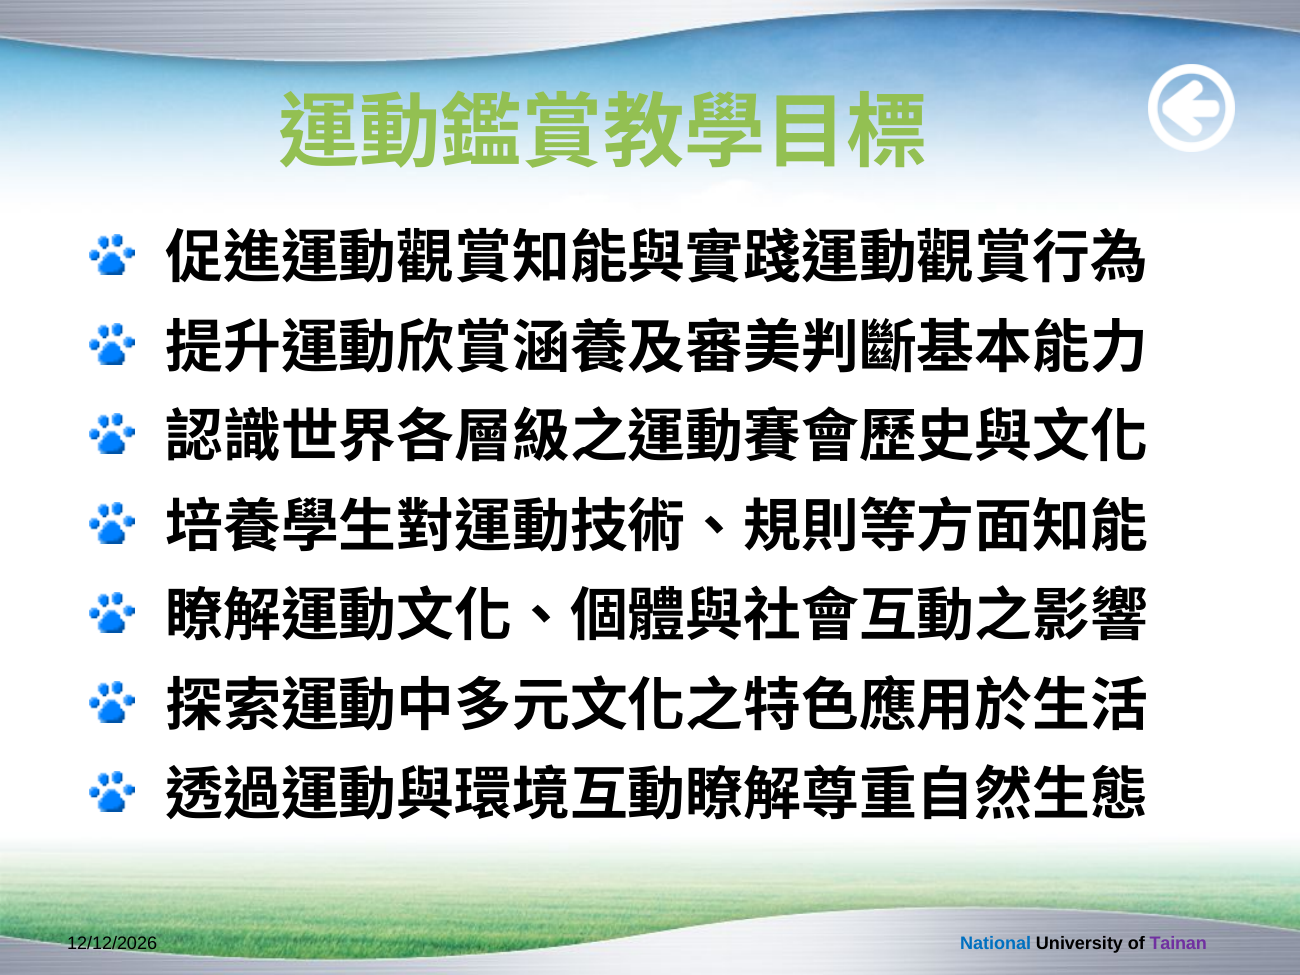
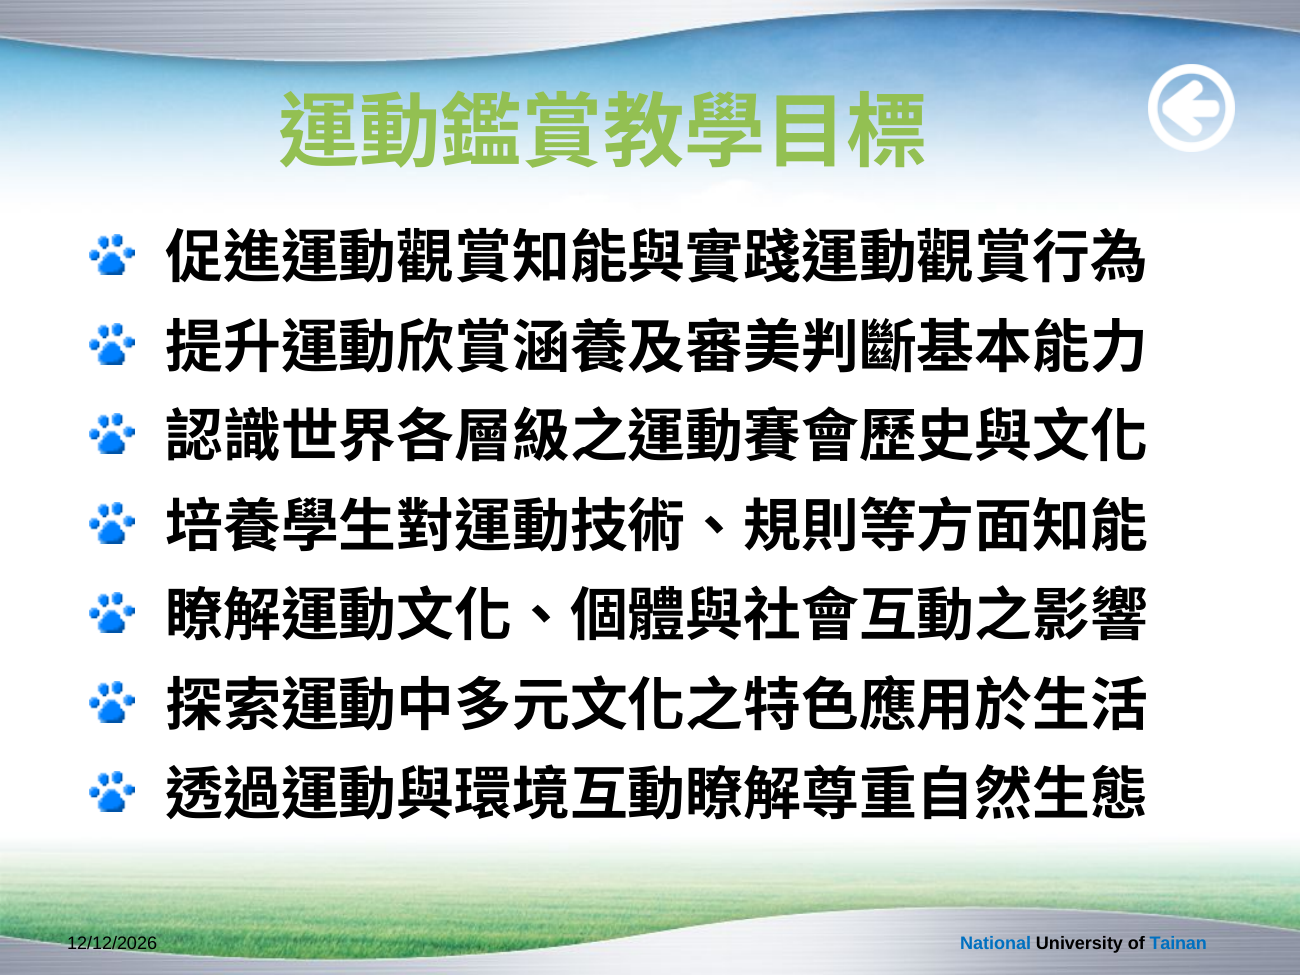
Tainan colour: purple -> blue (1178, 943)
